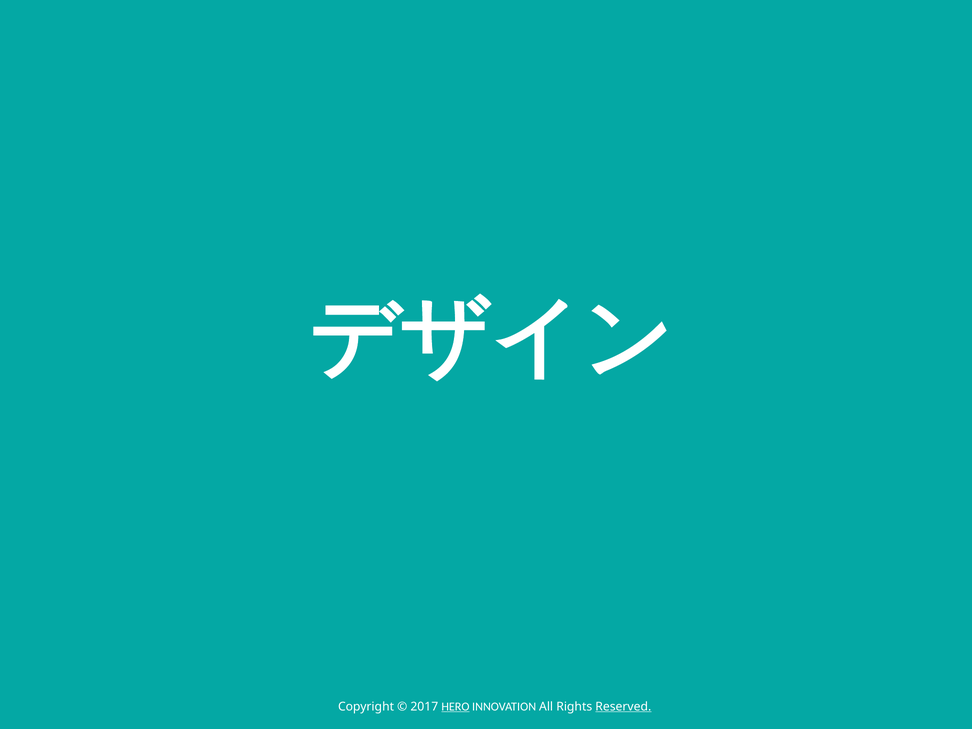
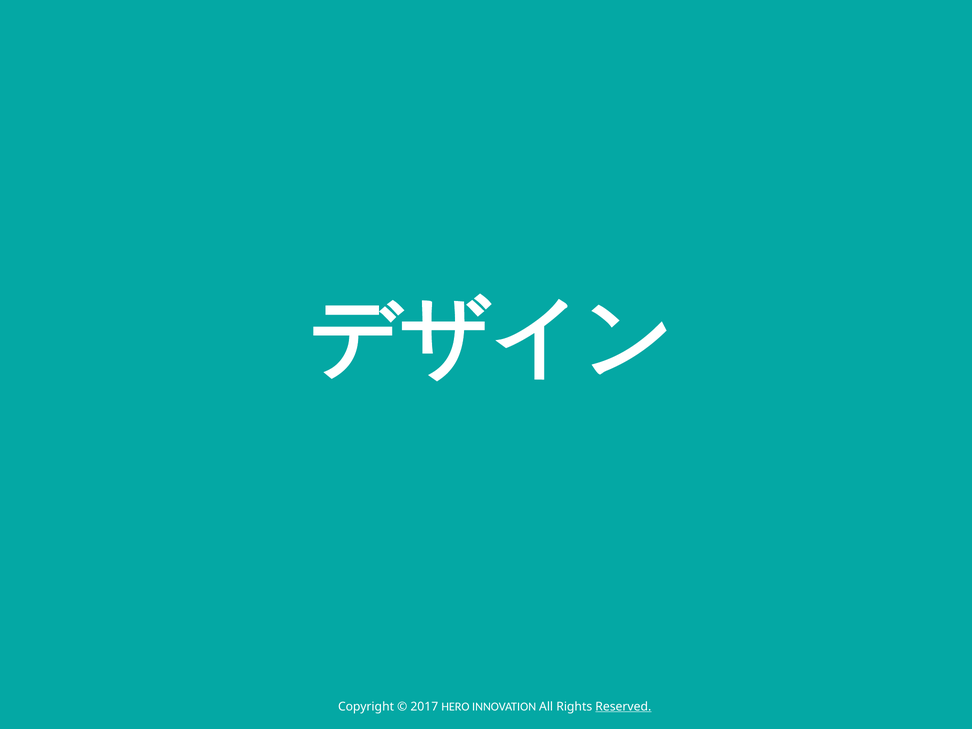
HERO underline: present -> none (455, 707)
